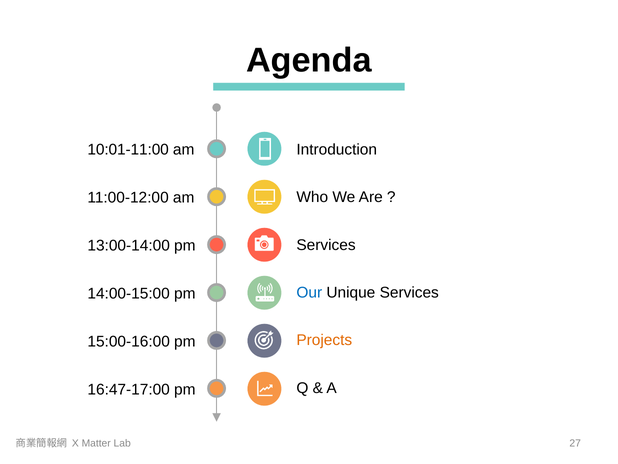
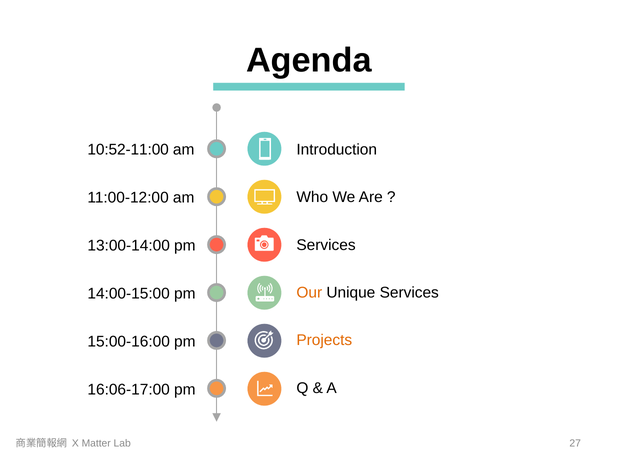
10:01-11:00: 10:01-11:00 -> 10:52-11:00 (128, 150)
Our colour: blue -> orange (309, 292)
16:47-17:00: 16:47-17:00 -> 16:06-17:00 (129, 389)
